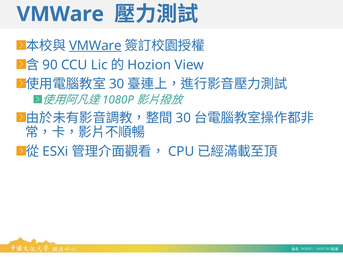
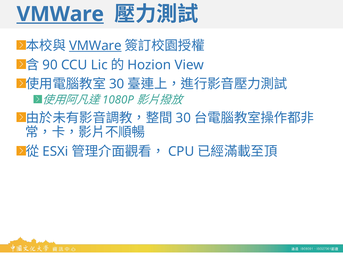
VMWare underline: none -> present (60, 14)
